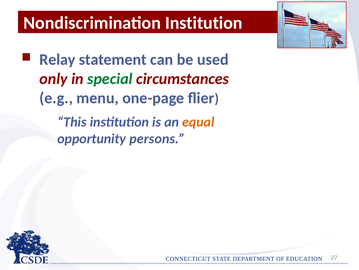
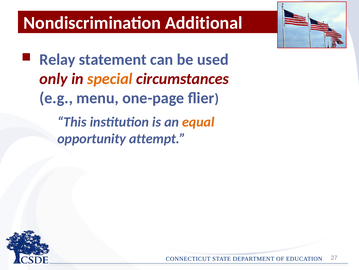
Nondiscrimination Institution: Institution -> Additional (204, 23)
special colour: green -> orange (110, 79)
persons: persons -> attempt (157, 138)
